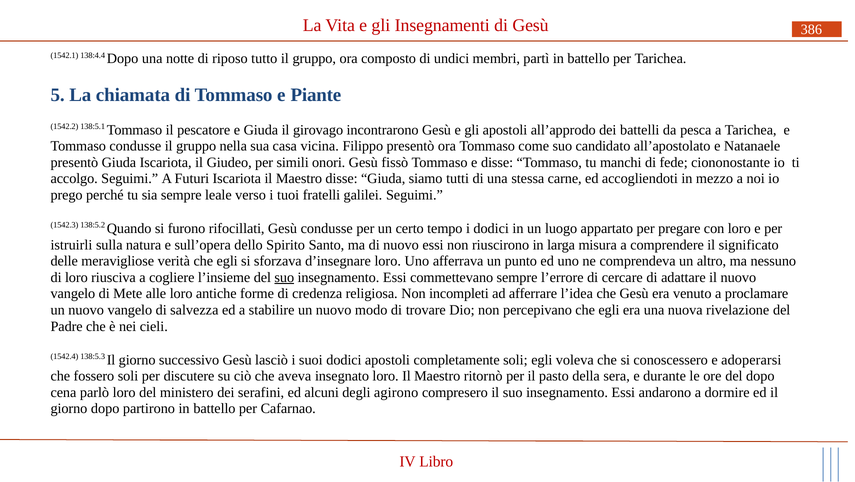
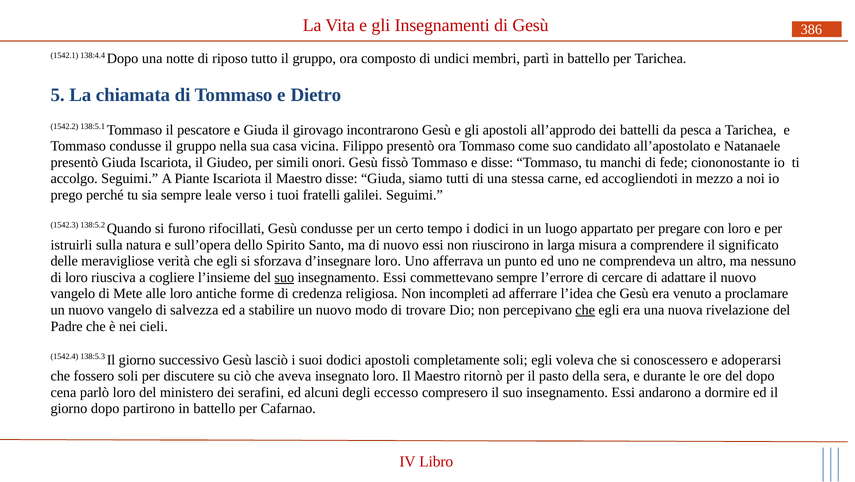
Piante: Piante -> Dietro (316, 95)
Futuri: Futuri -> Piante (192, 179)
che underline: none -> present (585, 310)
agirono: agirono -> eccesso (396, 392)
